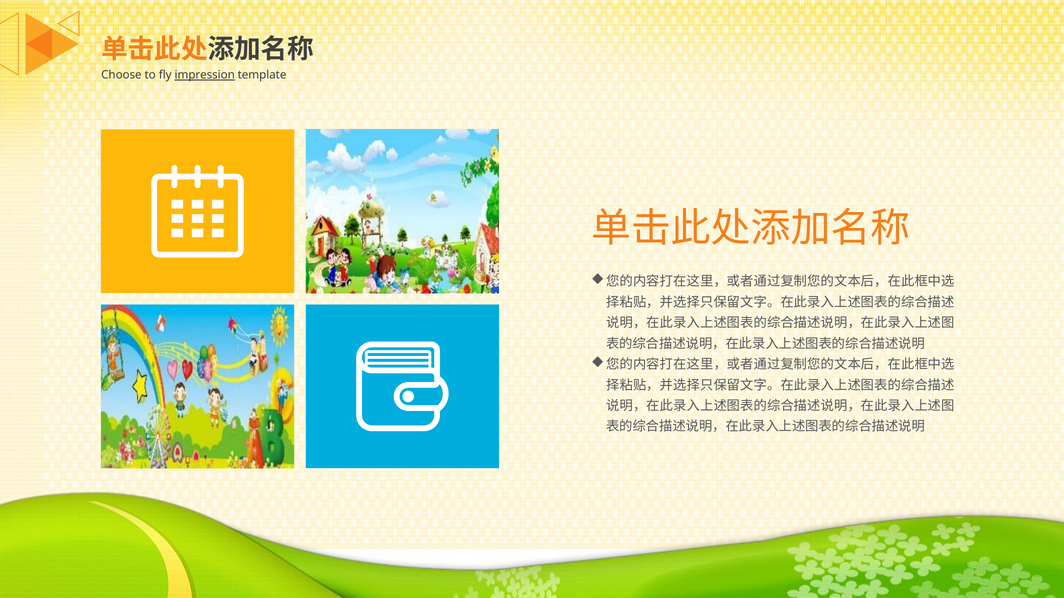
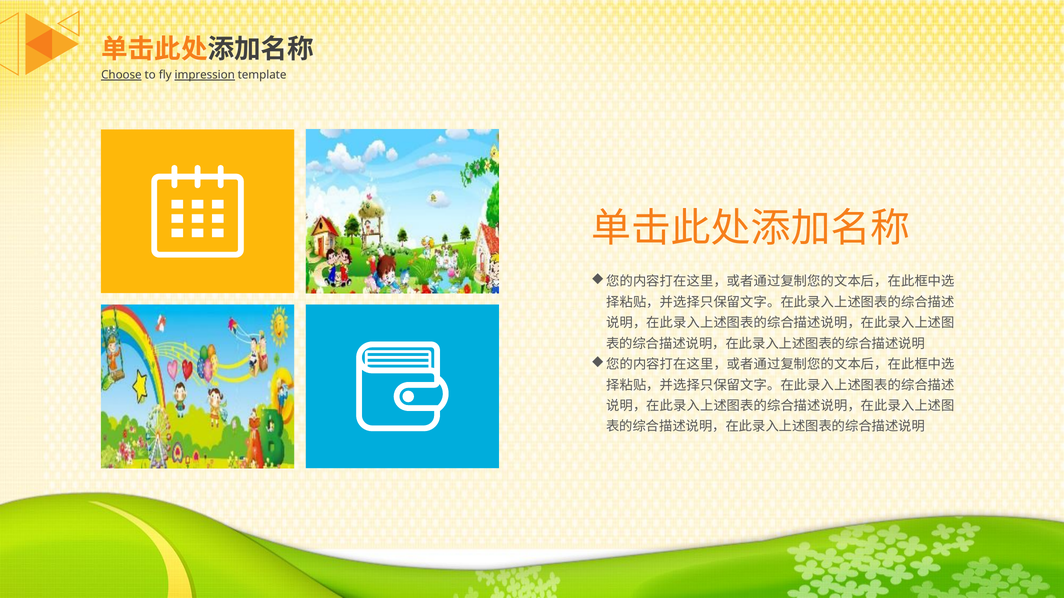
Choose underline: none -> present (121, 75)
